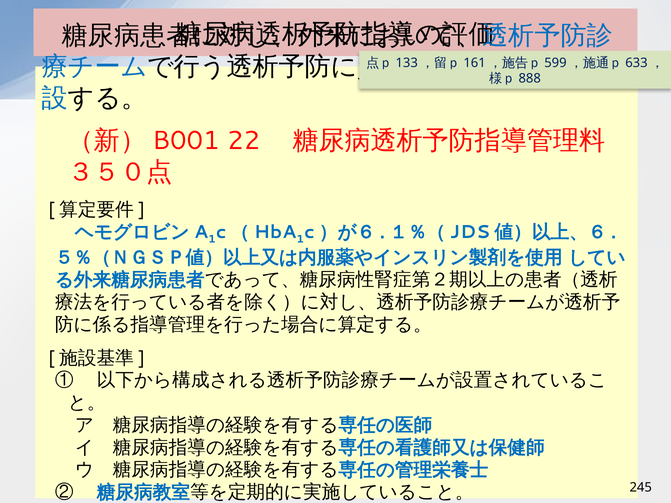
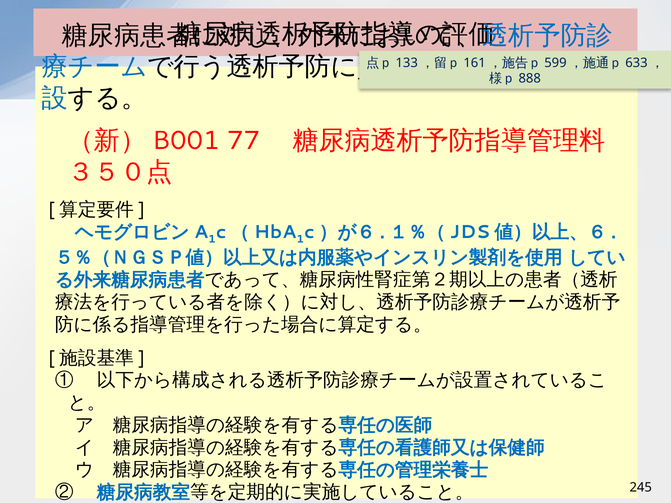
22: 22 -> 77 (244, 141)
